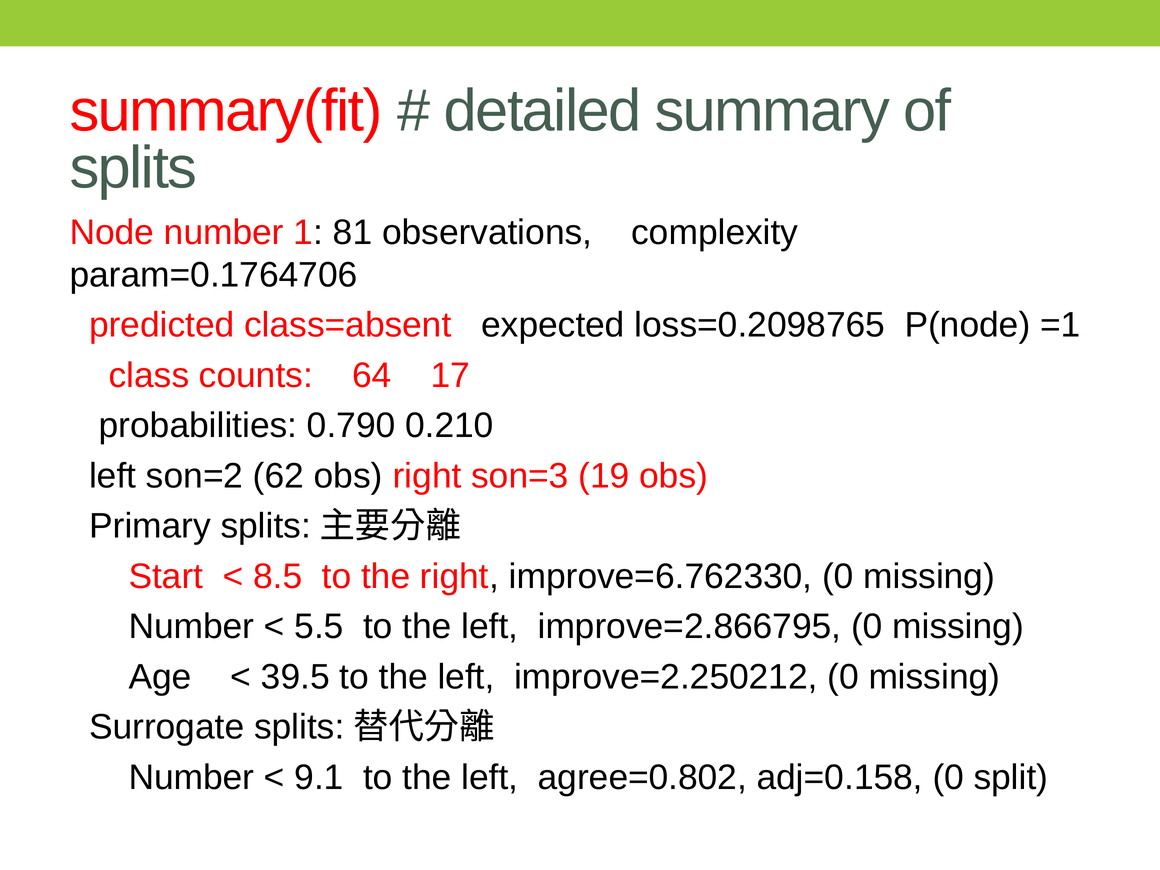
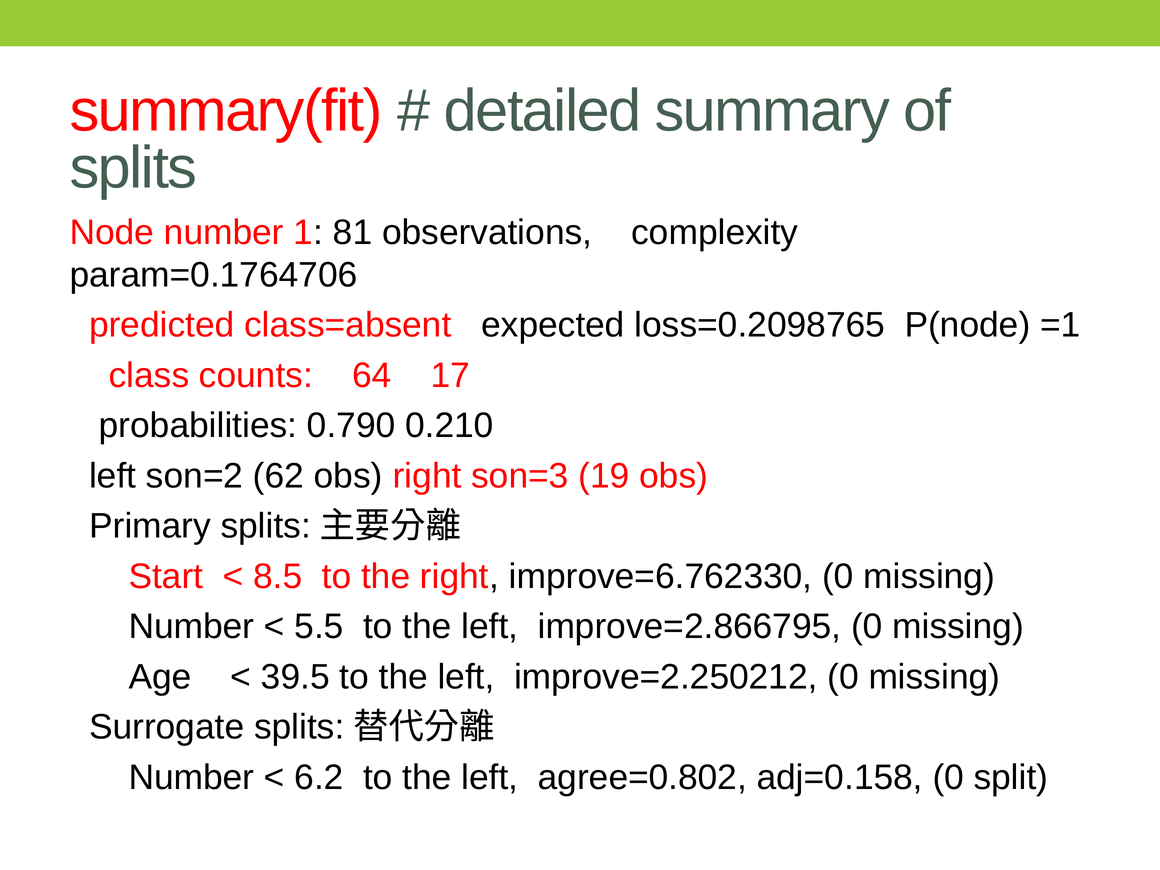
9.1: 9.1 -> 6.2 (319, 777)
